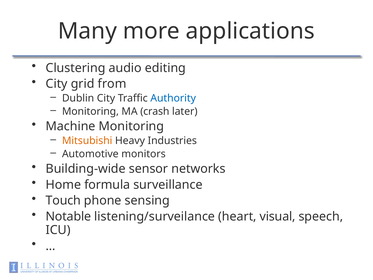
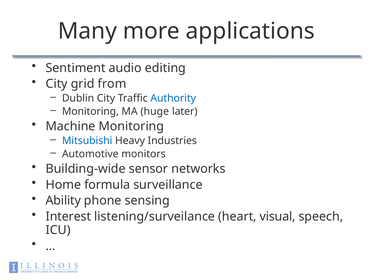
Clustering: Clustering -> Sentiment (76, 68)
crash: crash -> huge (155, 111)
Mitsubishi colour: orange -> blue (87, 141)
Touch: Touch -> Ability (63, 200)
Notable: Notable -> Interest (68, 216)
